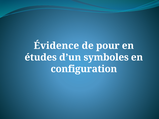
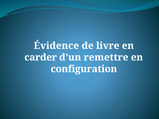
pour: pour -> livre (108, 46)
études: études -> carder (41, 57)
symboles: symboles -> remettre (106, 57)
